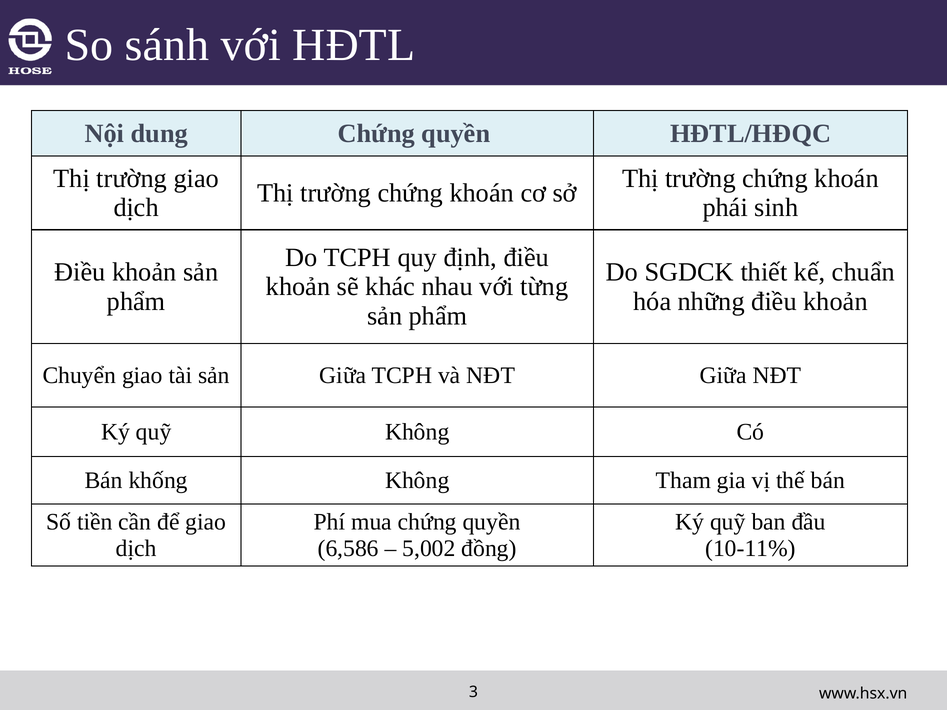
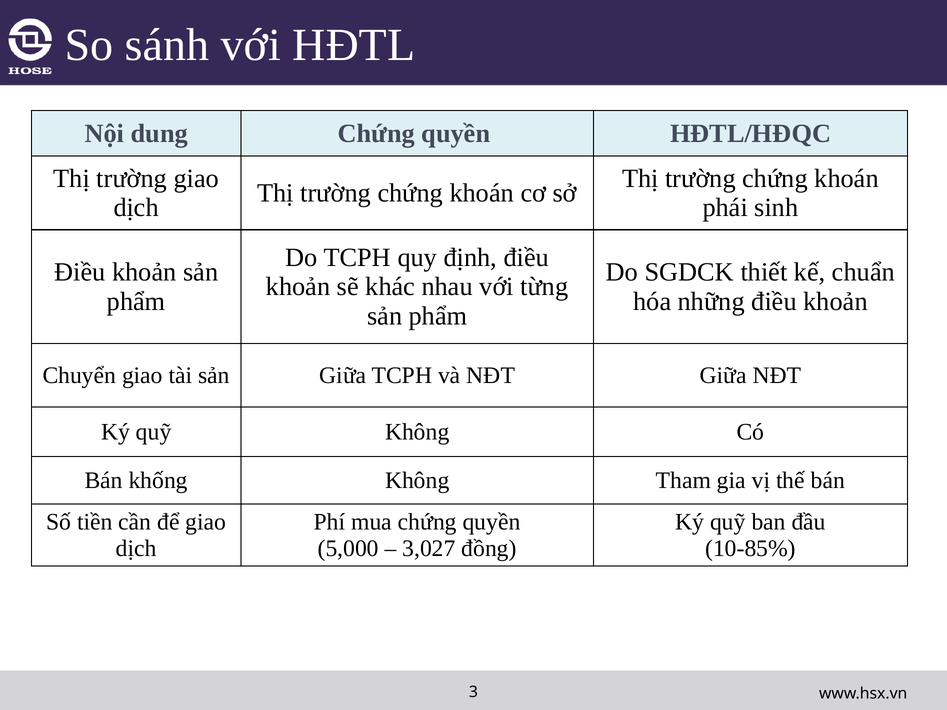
6,586: 6,586 -> 5,000 (348, 548)
5,002: 5,002 -> 3,027 (429, 548)
10-11%: 10-11% -> 10-85% (750, 548)
